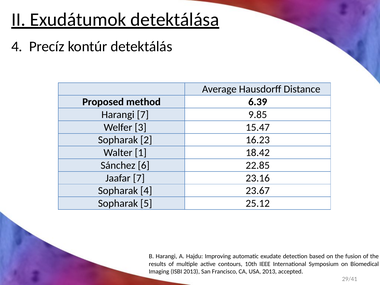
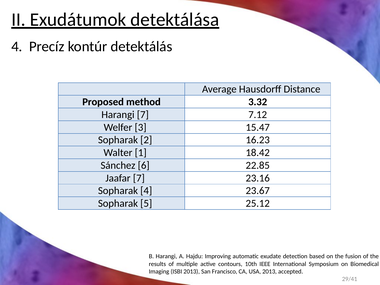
6.39: 6.39 -> 3.32 (258, 102)
9.85: 9.85 -> 7.12 (258, 115)
